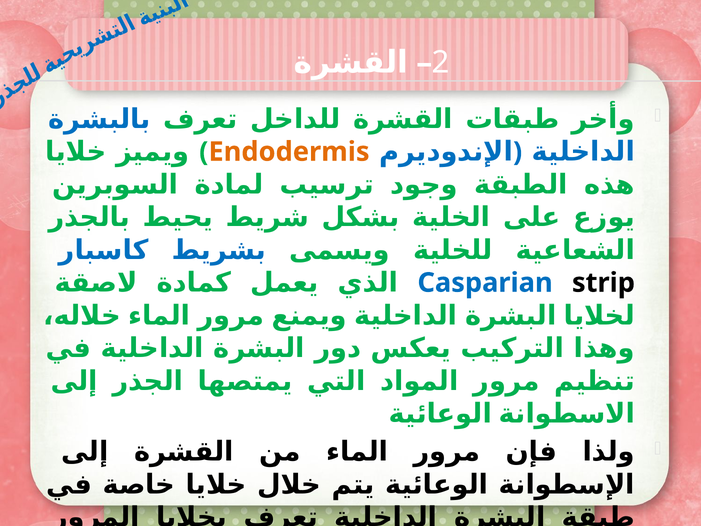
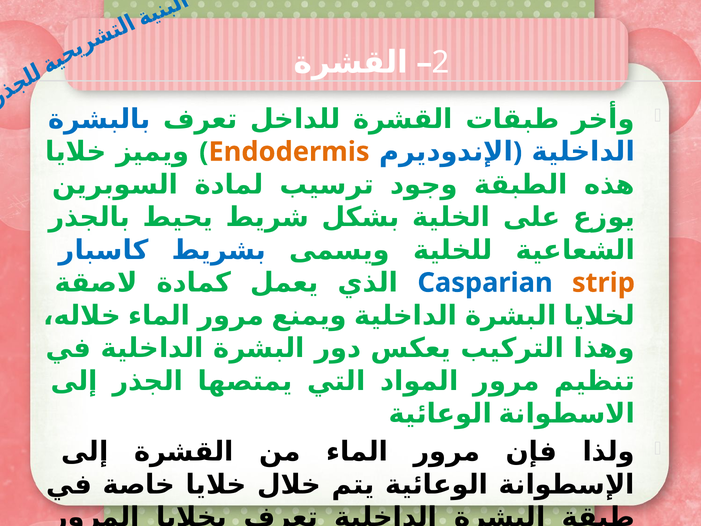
strip colour: black -> orange (603, 283)
